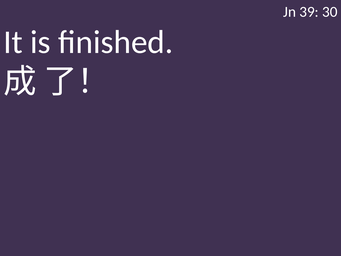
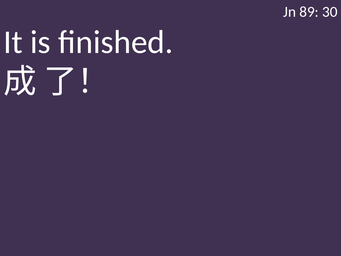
39: 39 -> 89 (309, 12)
